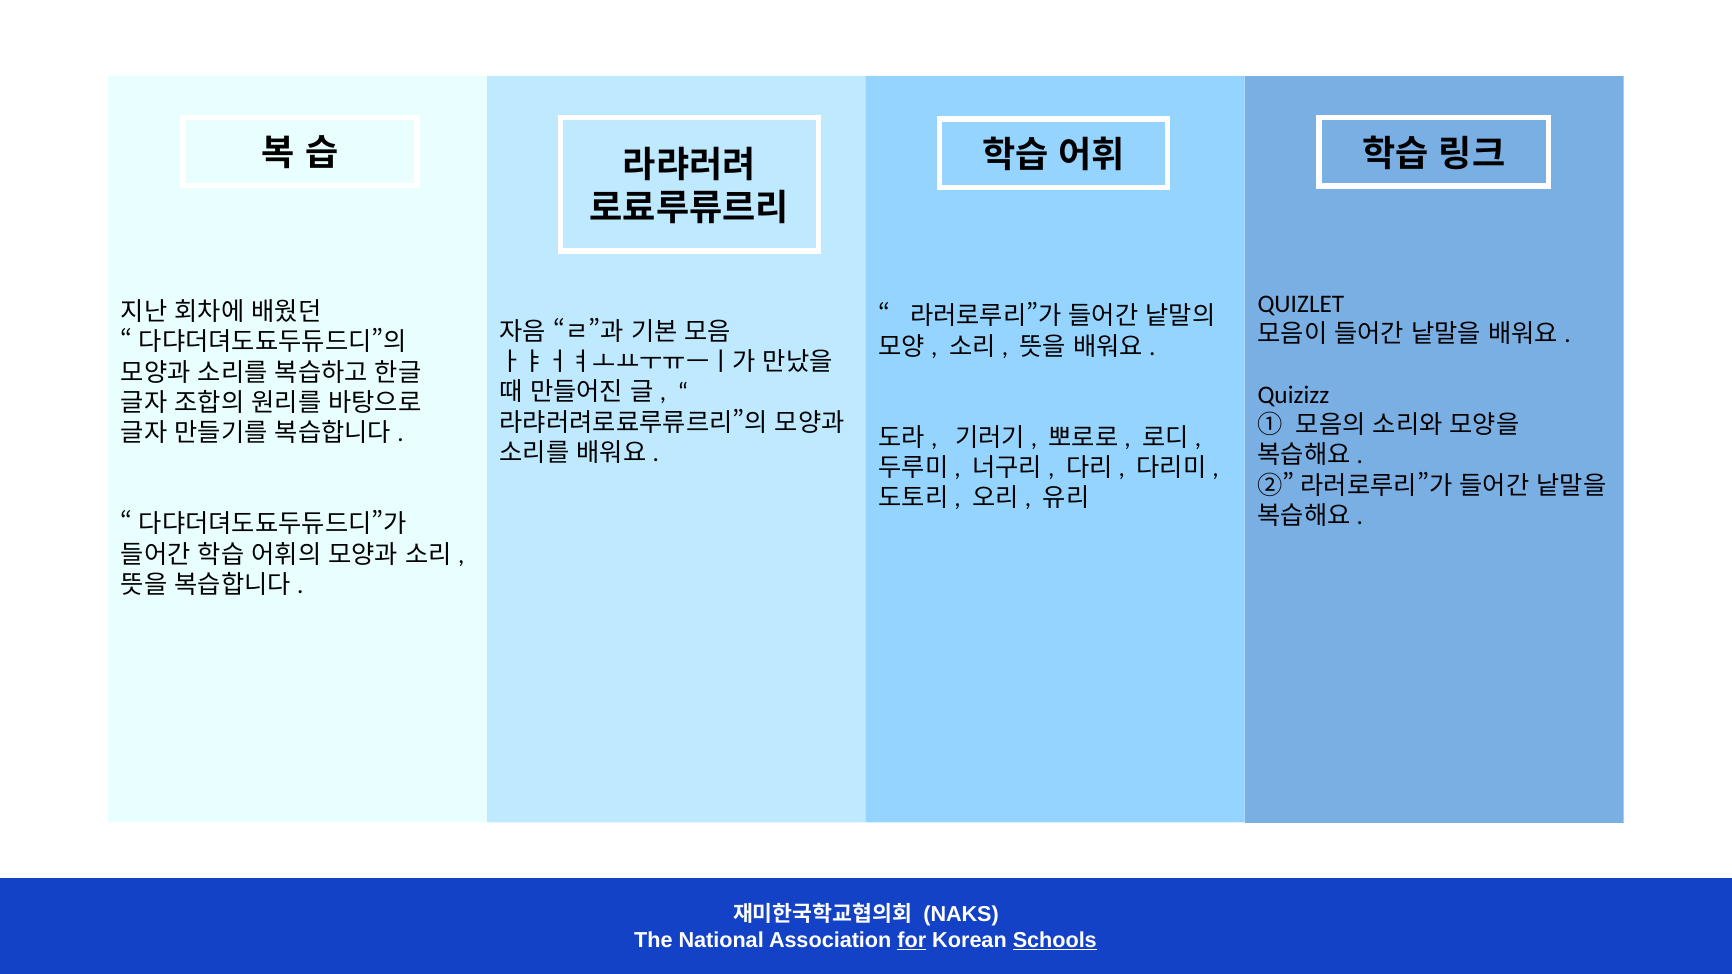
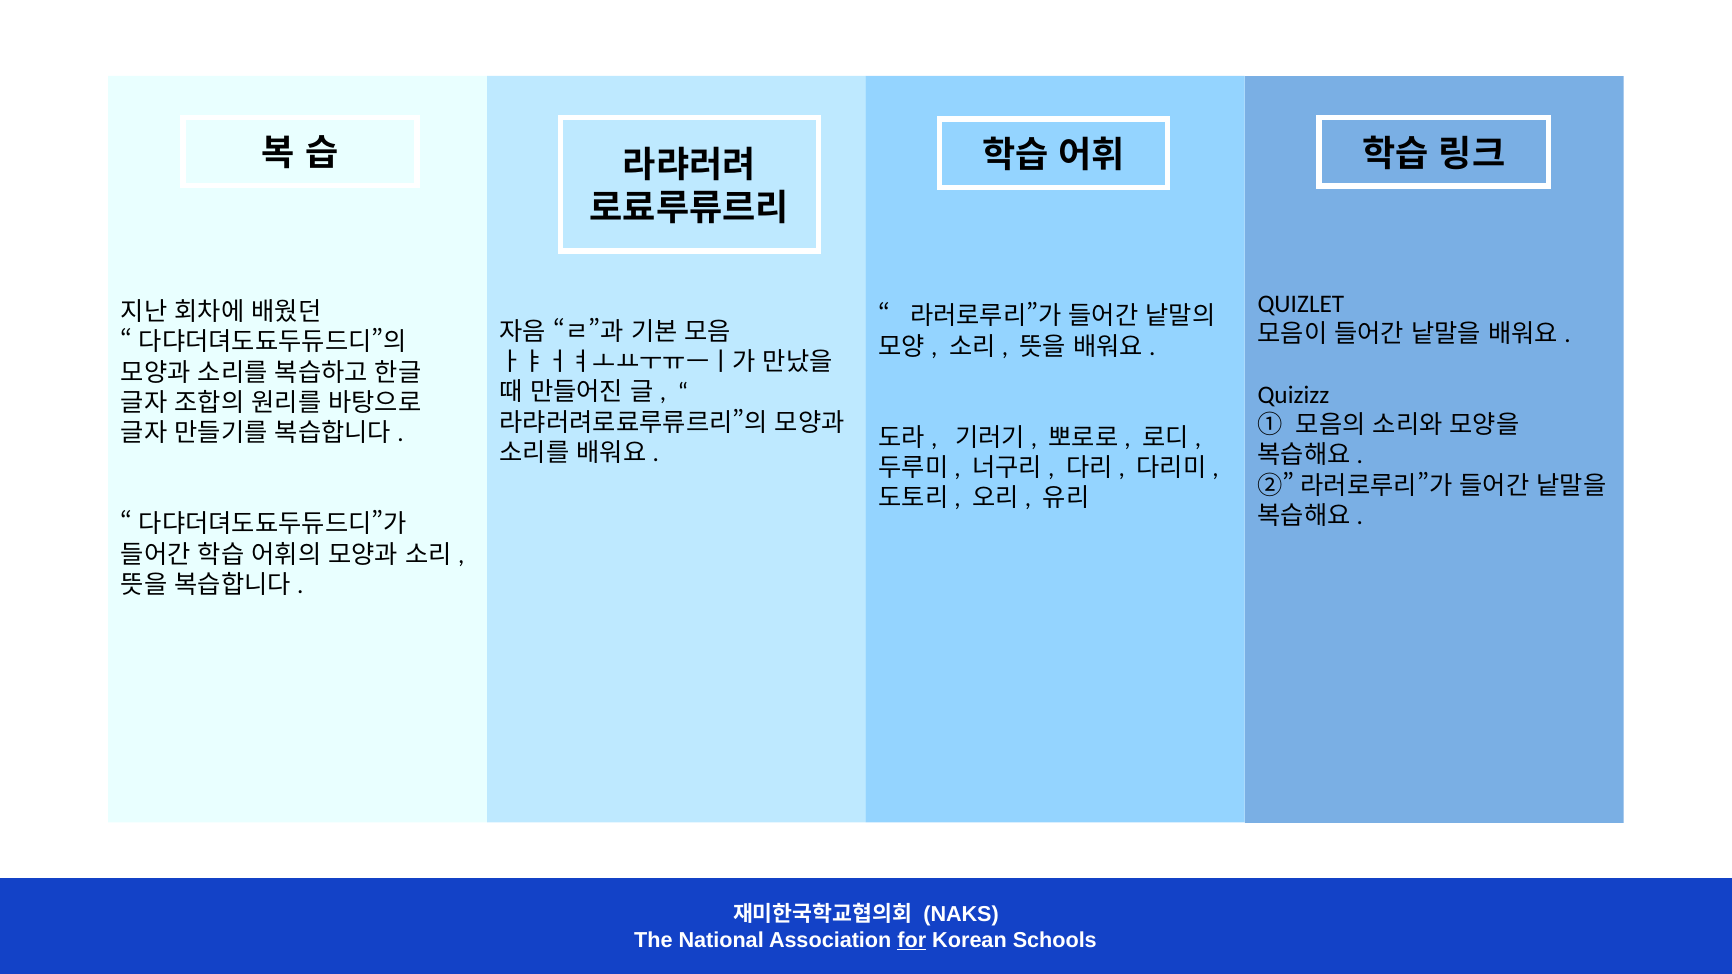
Schools underline: present -> none (1055, 941)
